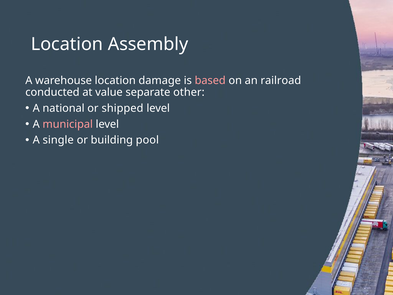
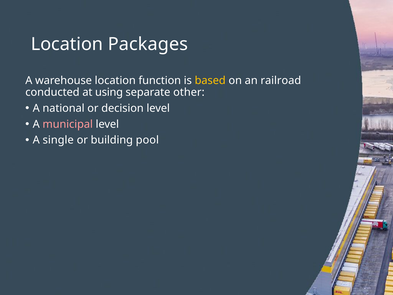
Assembly: Assembly -> Packages (148, 44)
damage: damage -> function (160, 80)
based colour: pink -> yellow (210, 80)
value: value -> using (109, 92)
shipped: shipped -> decision (123, 108)
